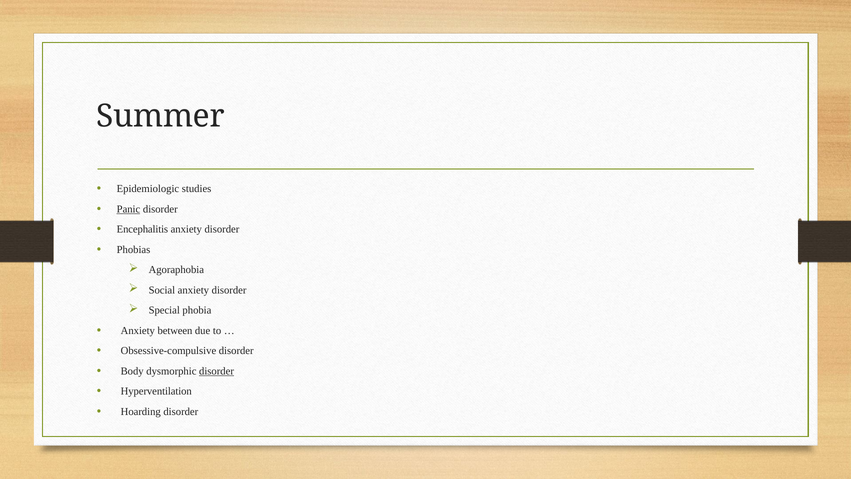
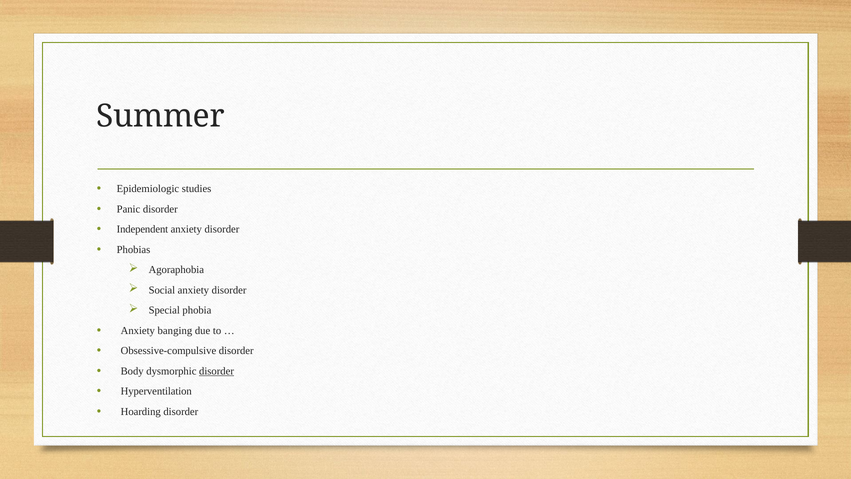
Panic underline: present -> none (128, 209)
Encephalitis: Encephalitis -> Independent (142, 229)
between: between -> banging (175, 330)
